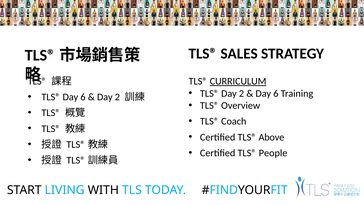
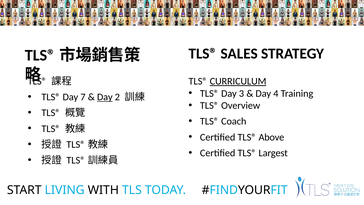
TLS® Day 2: 2 -> 3 (241, 93)
6: 6 -> 4 (276, 93)
TLS® Day 6: 6 -> 7 (83, 97)
Day underline: none -> present (105, 97)
People: People -> Largest (273, 153)
